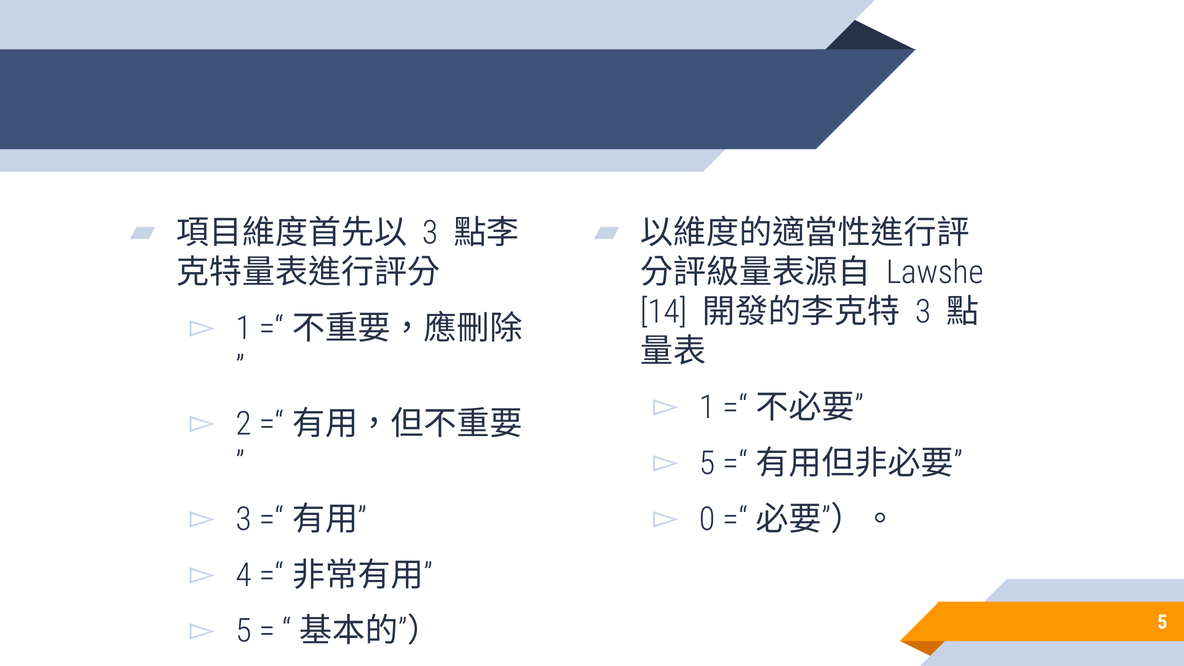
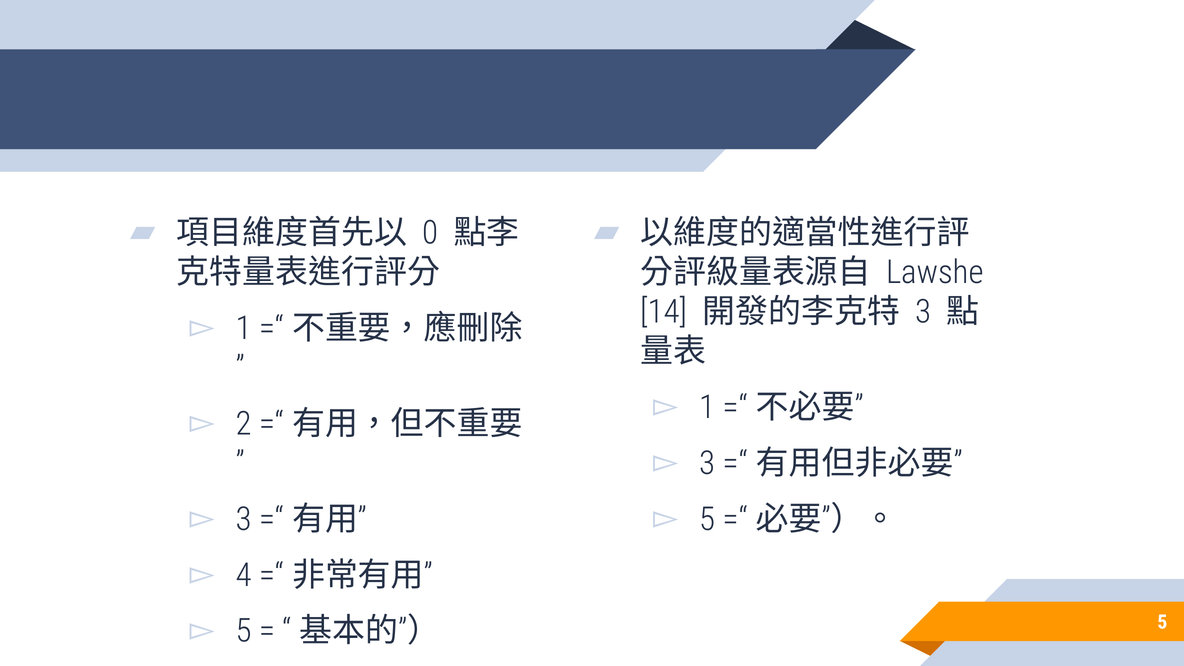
3: 3 -> 0 (430, 233)
5: 5 -> 3 (707, 463)
0: 0 -> 5 (707, 519)
